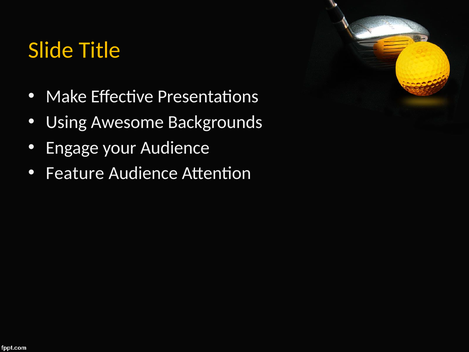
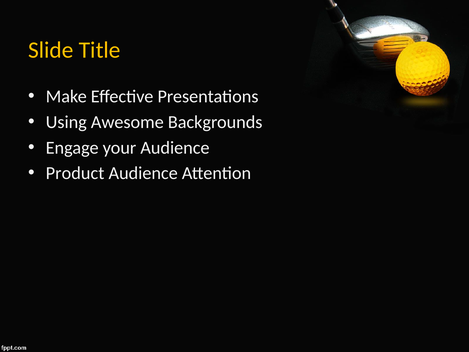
Feature: Feature -> Product (75, 173)
